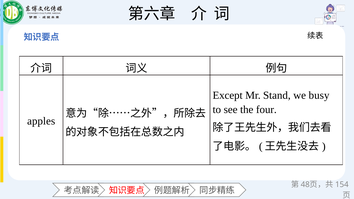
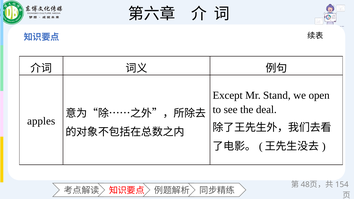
busy: busy -> open (319, 95)
four: four -> deal (266, 110)
